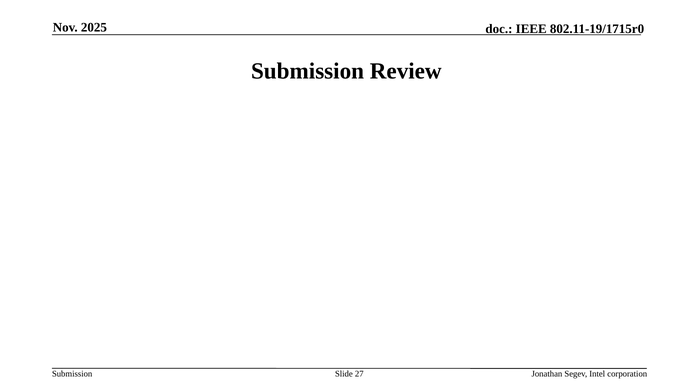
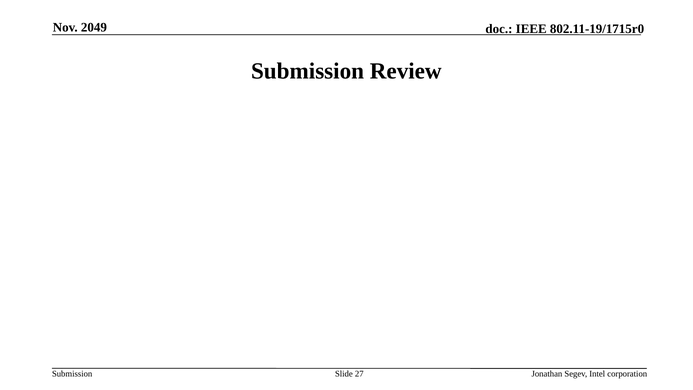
2025: 2025 -> 2049 (94, 28)
